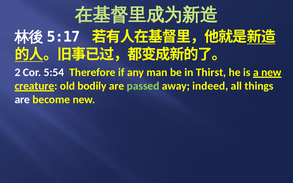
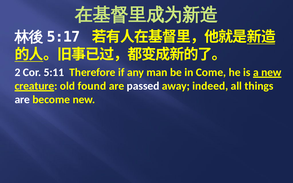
5:54: 5:54 -> 5:11 (54, 72)
Thirst: Thirst -> Come (211, 72)
bodily: bodily -> found (92, 86)
passed colour: light green -> white (143, 86)
